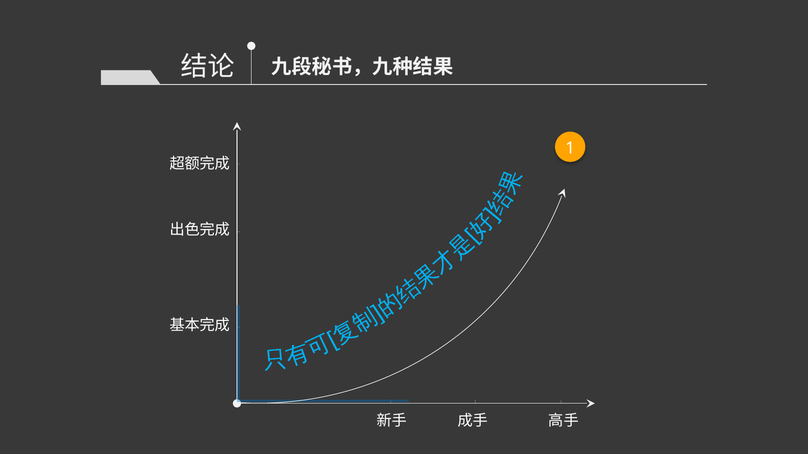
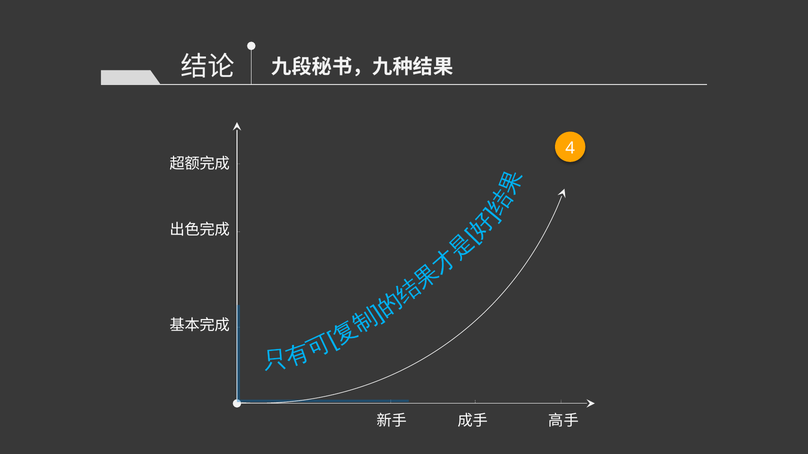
1: 1 -> 4 (570, 148)
